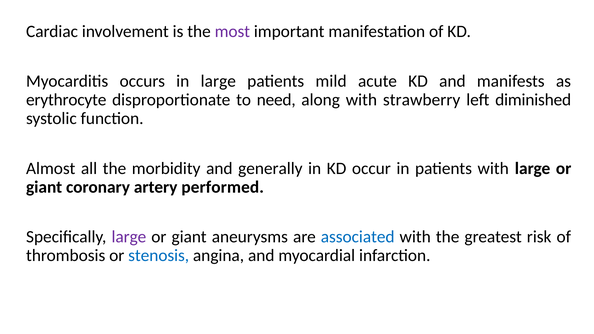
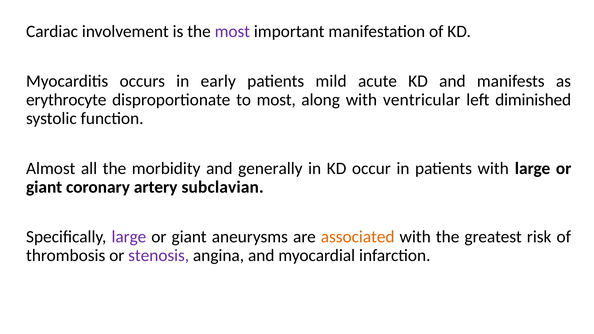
in large: large -> early (218, 81)
to need: need -> most (276, 100)
strawberry: strawberry -> ventricular (422, 100)
performed: performed -> subclavian (223, 187)
associated colour: blue -> orange (358, 237)
stenosis colour: blue -> purple (159, 255)
